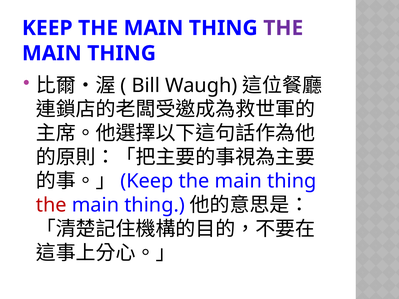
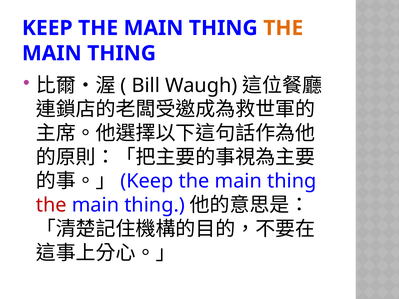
THE colour: purple -> orange (283, 28)
